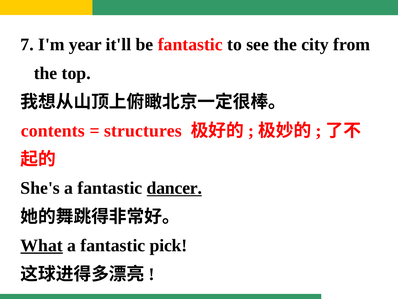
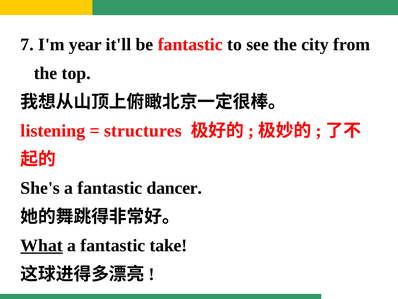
contents: contents -> listening (53, 130)
dancer underline: present -> none (174, 188)
pick: pick -> take (168, 245)
